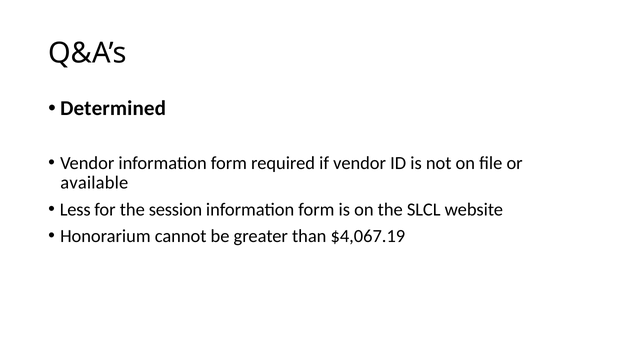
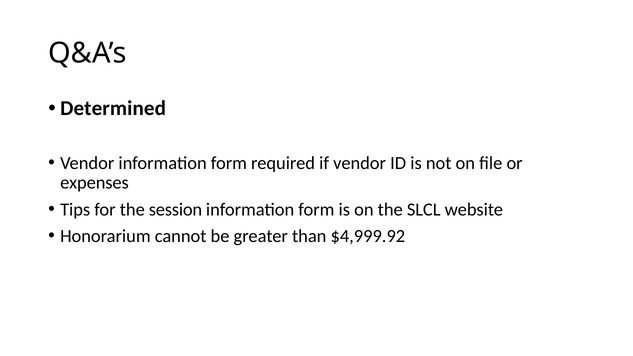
available: available -> expenses (94, 183)
Less: Less -> Tips (75, 209)
$4,067.19: $4,067.19 -> $4,999.92 (368, 236)
